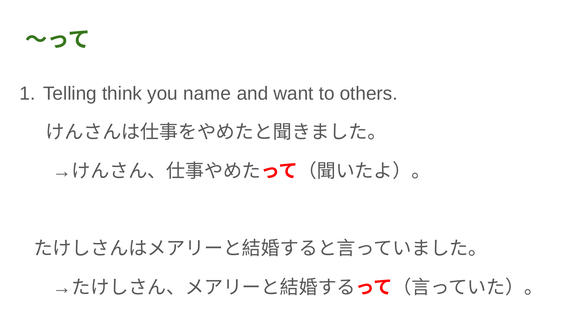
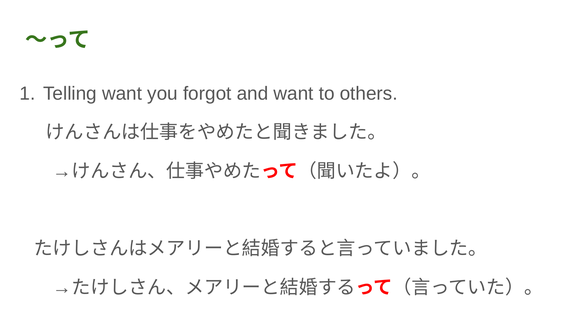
Telling think: think -> want (122, 93)
name: name -> forgot (207, 93)
